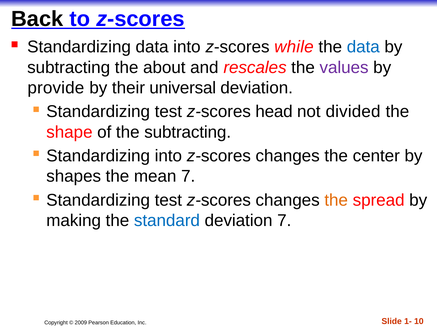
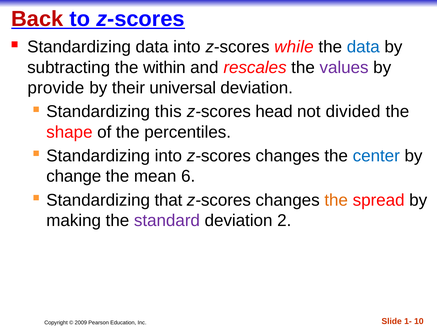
Back colour: black -> red (37, 19)
about: about -> within (164, 67)
test: test -> this (168, 112)
the subtracting: subtracting -> percentiles (188, 132)
center colour: black -> blue (376, 156)
shapes: shapes -> change (74, 176)
mean 7: 7 -> 6 (188, 176)
test: test -> that (168, 200)
standard colour: blue -> purple (167, 220)
deviation 7: 7 -> 2 (284, 220)
